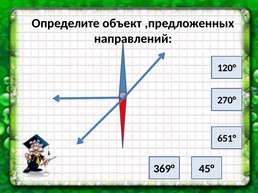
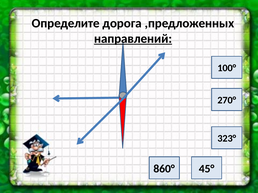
объект: объект -> дорога (122, 23)
направлений underline: none -> present (133, 39)
120°: 120° -> 100° (227, 68)
651°: 651° -> 323° (227, 139)
369°: 369° -> 860° (164, 169)
